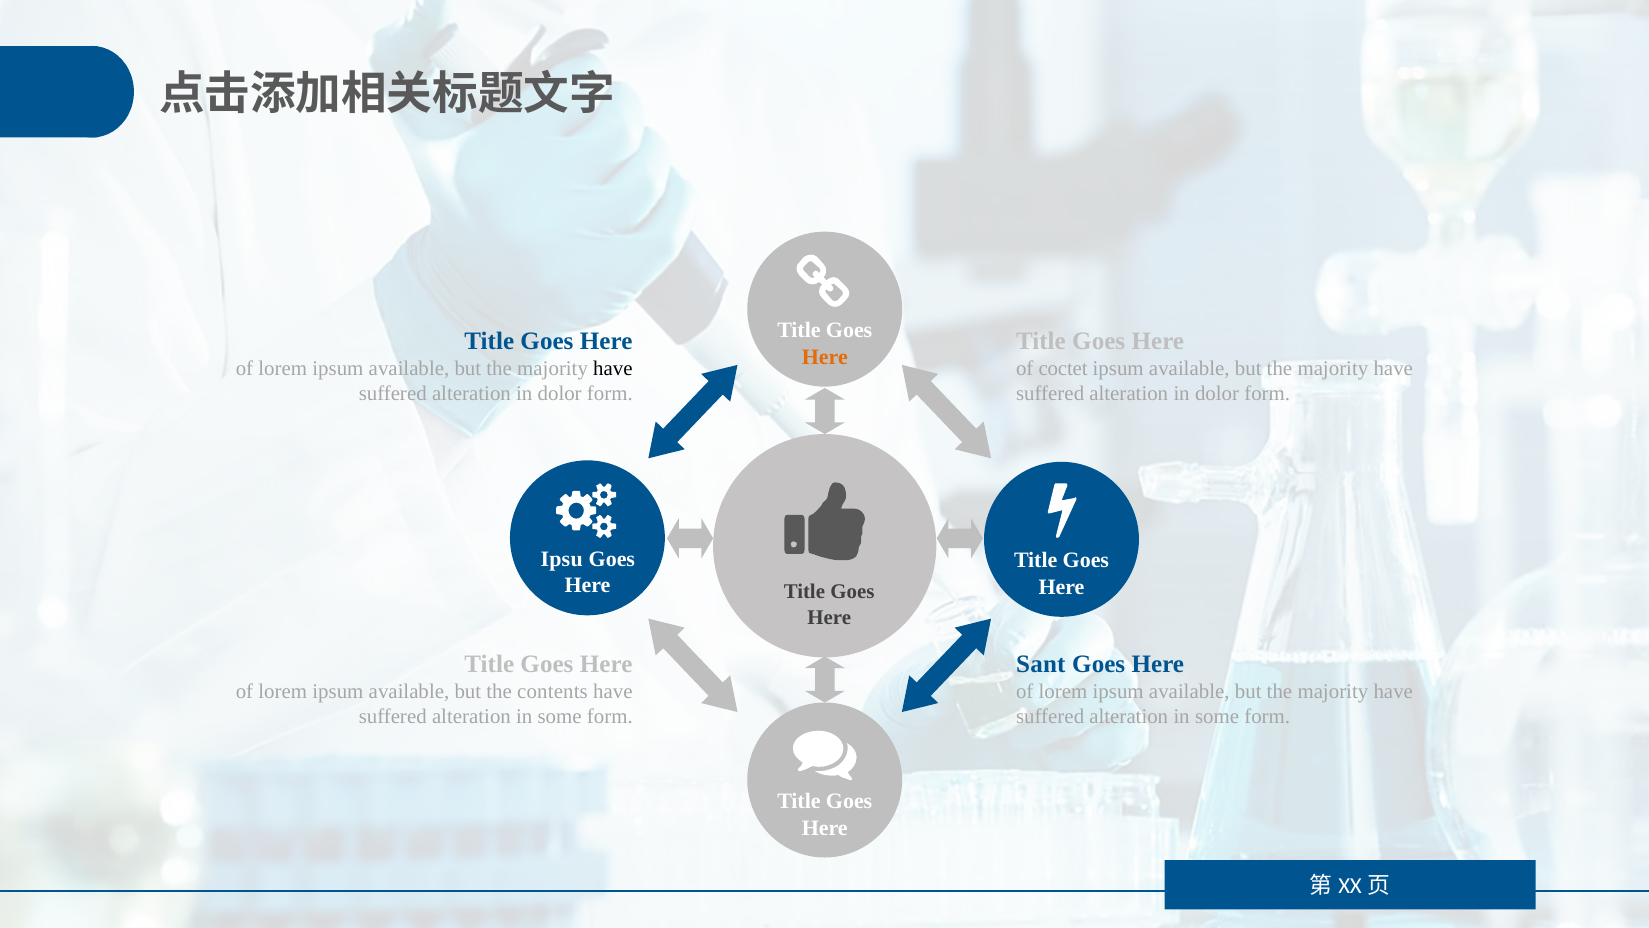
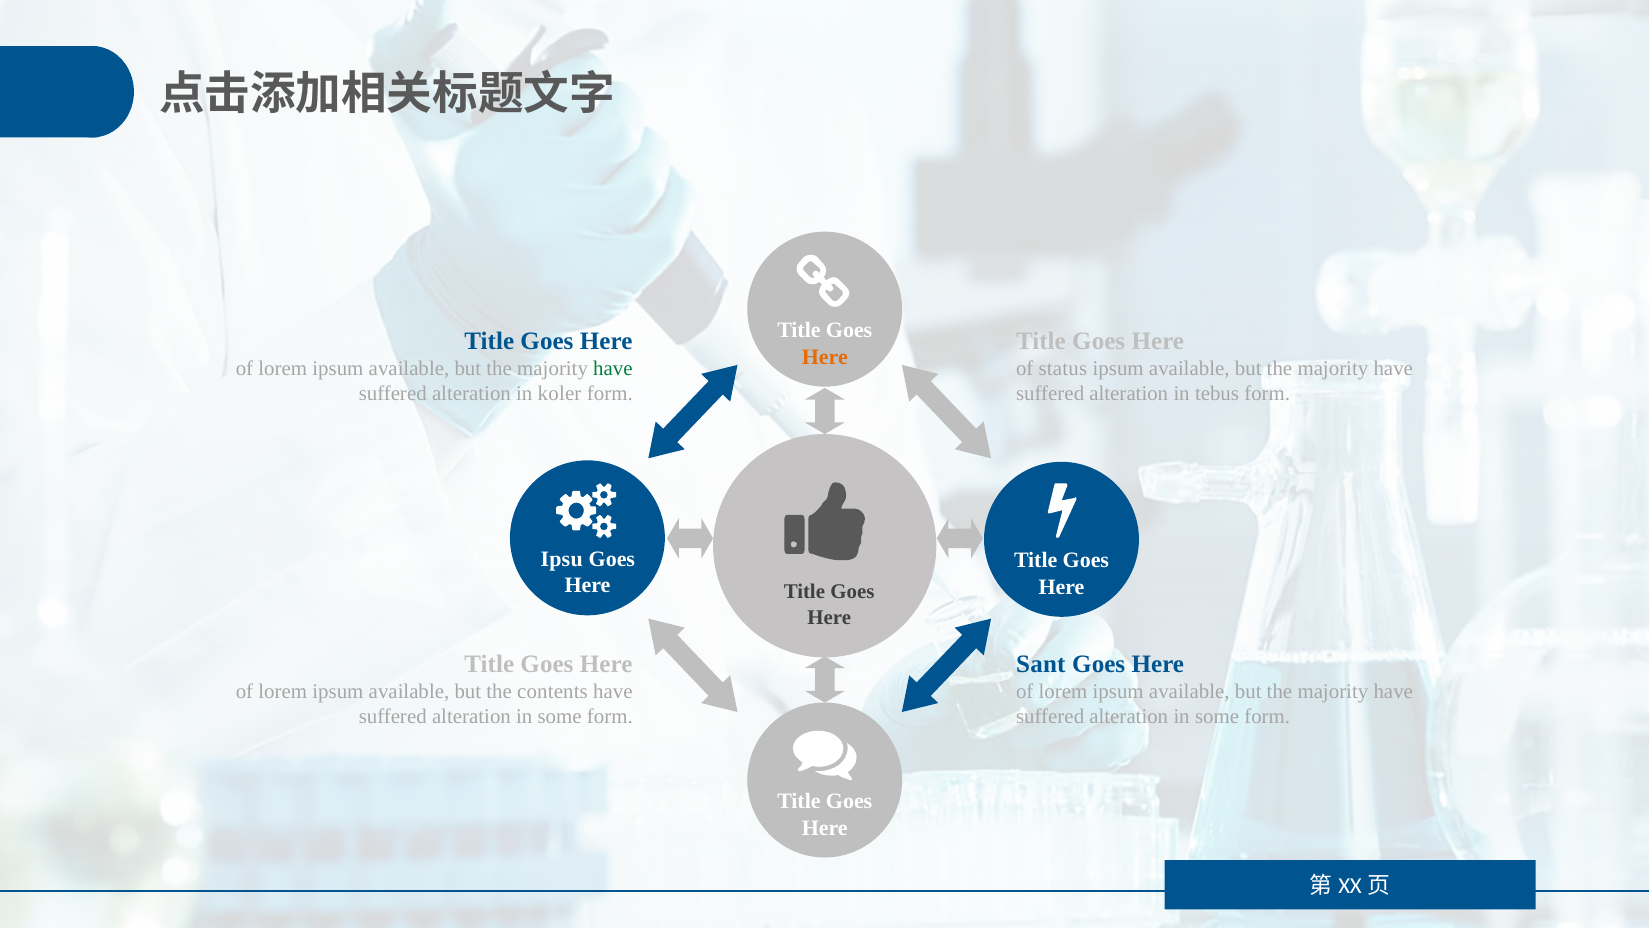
have colour: black -> green (613, 369)
coctet: coctet -> status (1063, 369)
dolor: dolor -> koler (560, 394)
dolor: dolor -> tebus (1217, 394)
